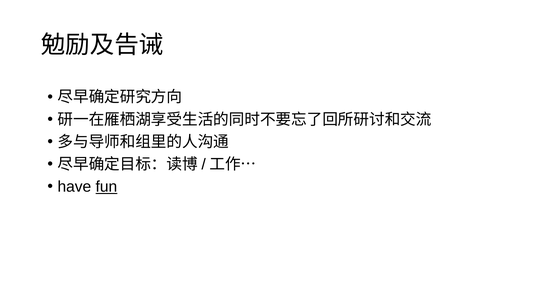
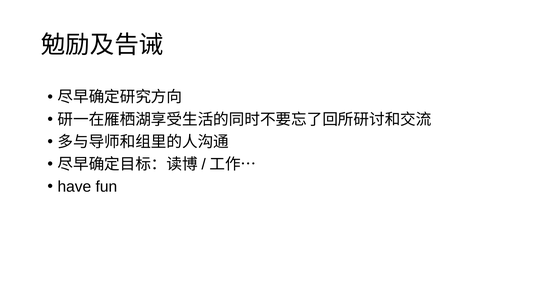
fun underline: present -> none (106, 187)
